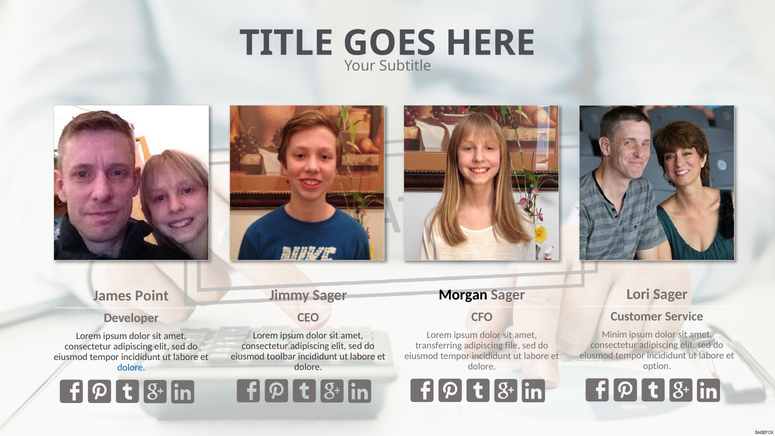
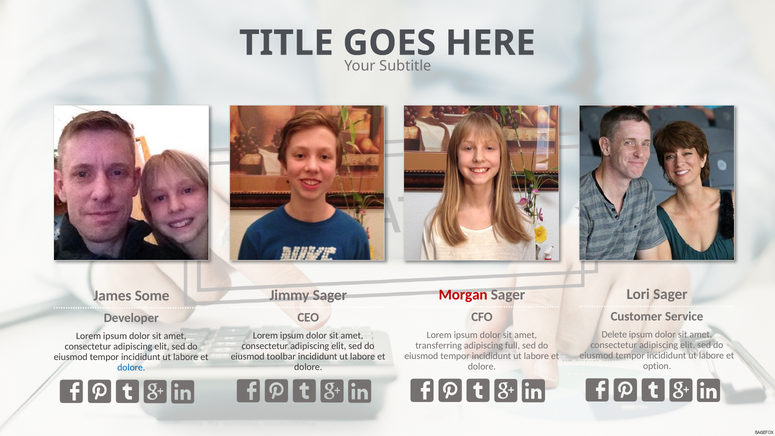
Morgan colour: black -> red (463, 295)
Point: Point -> Some (152, 296)
Minim: Minim -> Delete (614, 335)
file: file -> full (513, 346)
